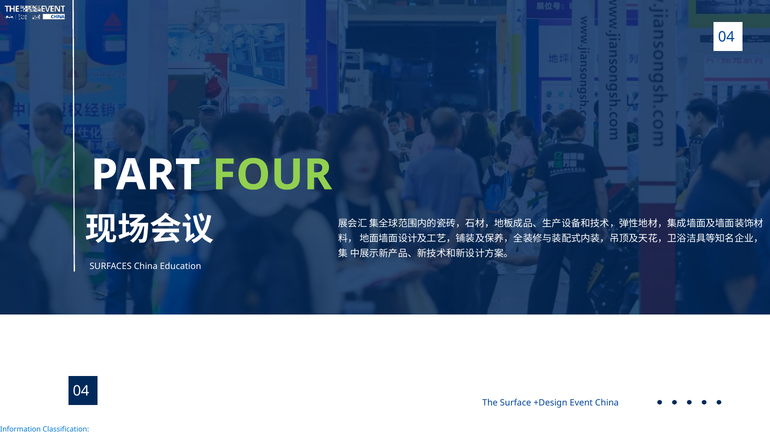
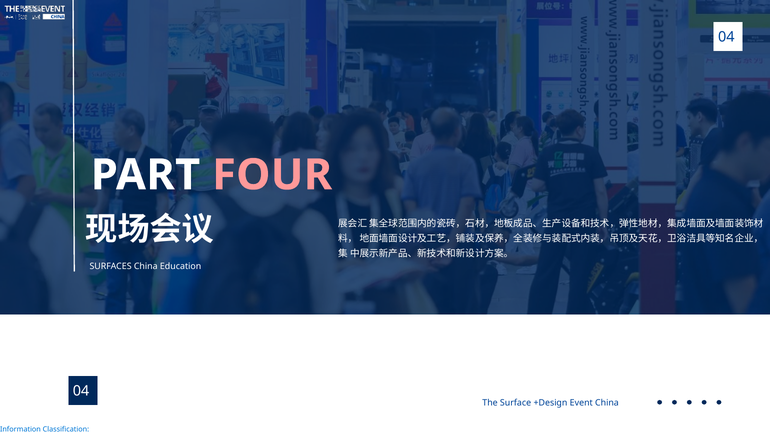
FOUR colour: light green -> pink (272, 175)
